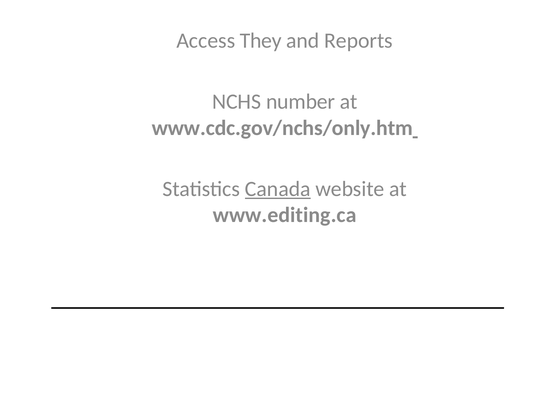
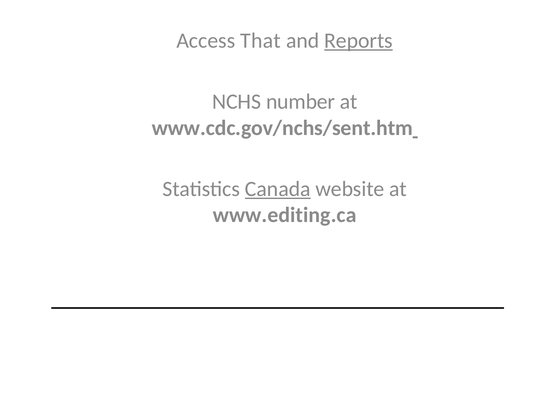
They: They -> That (261, 41)
Reports underline: none -> present (359, 41)
www.cdc.gov/nchs/only.htm: www.cdc.gov/nchs/only.htm -> www.cdc.gov/nchs/sent.htm (282, 128)
